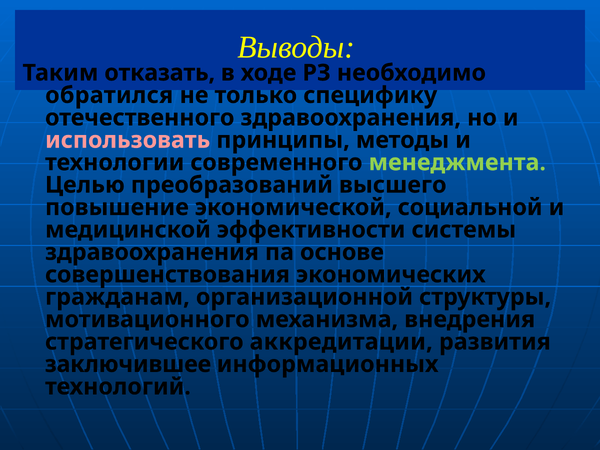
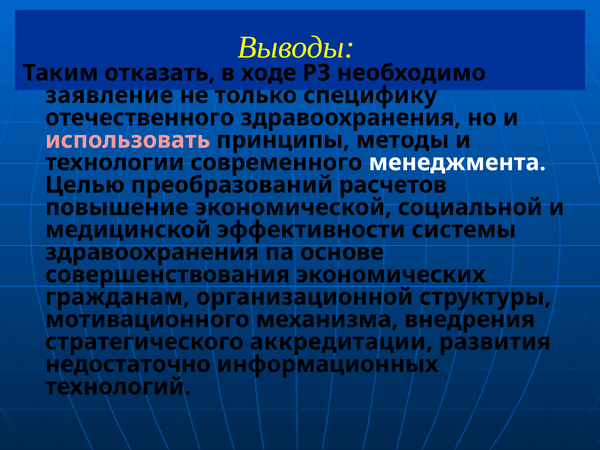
обратился: обратился -> заявление (109, 95)
менеджмента colour: light green -> white (457, 163)
высшего: высшего -> расчетов (393, 185)
заключившее: заключившее -> недостаточно (128, 364)
